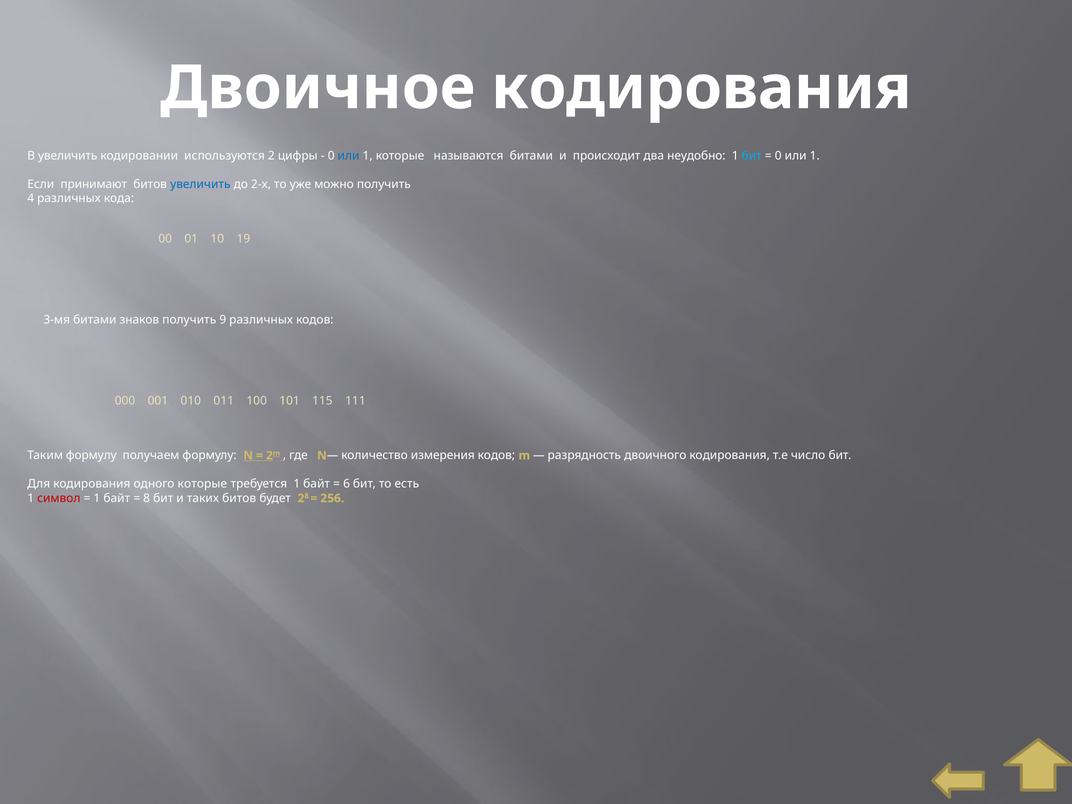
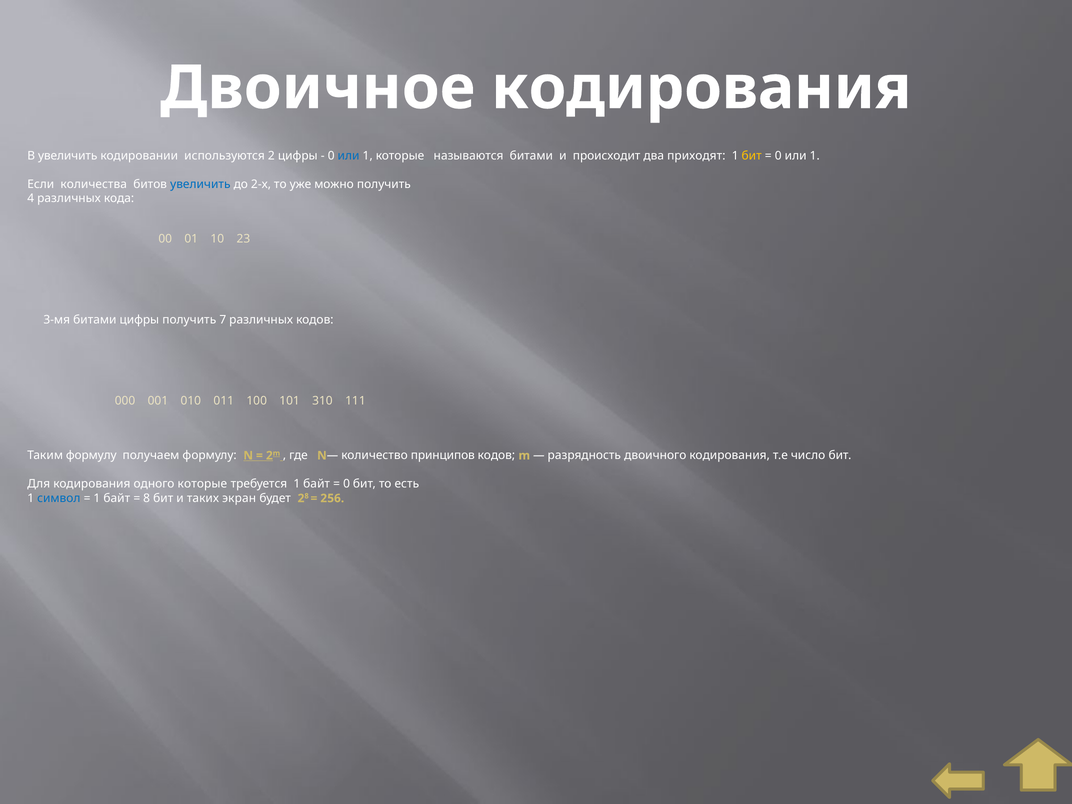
неудобно: неудобно -> приходят (696, 156)
бит colour: light blue -> yellow (752, 156)
принимают: принимают -> количества (94, 184)
19: 19 -> 23 (243, 239)
битами знаков: знаков -> цифры (139, 320)
9: 9 -> 7 (223, 320)
115: 115 -> 310 (322, 401)
измерения: измерения -> принципов (443, 456)
6: 6 -> 0 (347, 484)
символ colour: red -> blue (59, 498)
таких битов: битов -> экран (239, 498)
